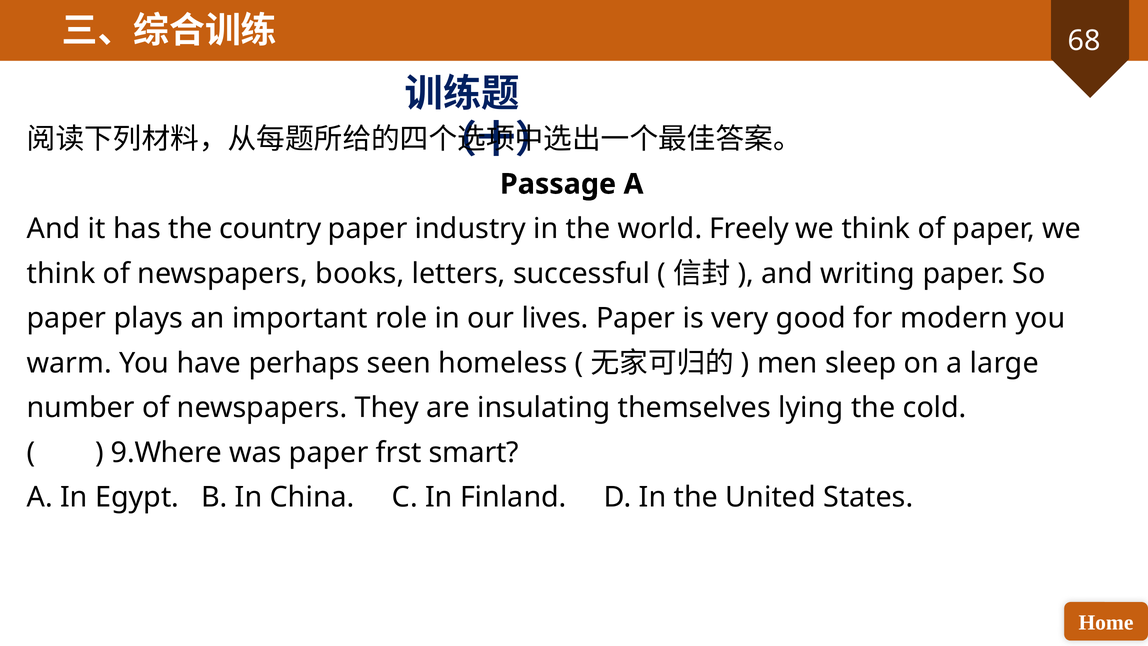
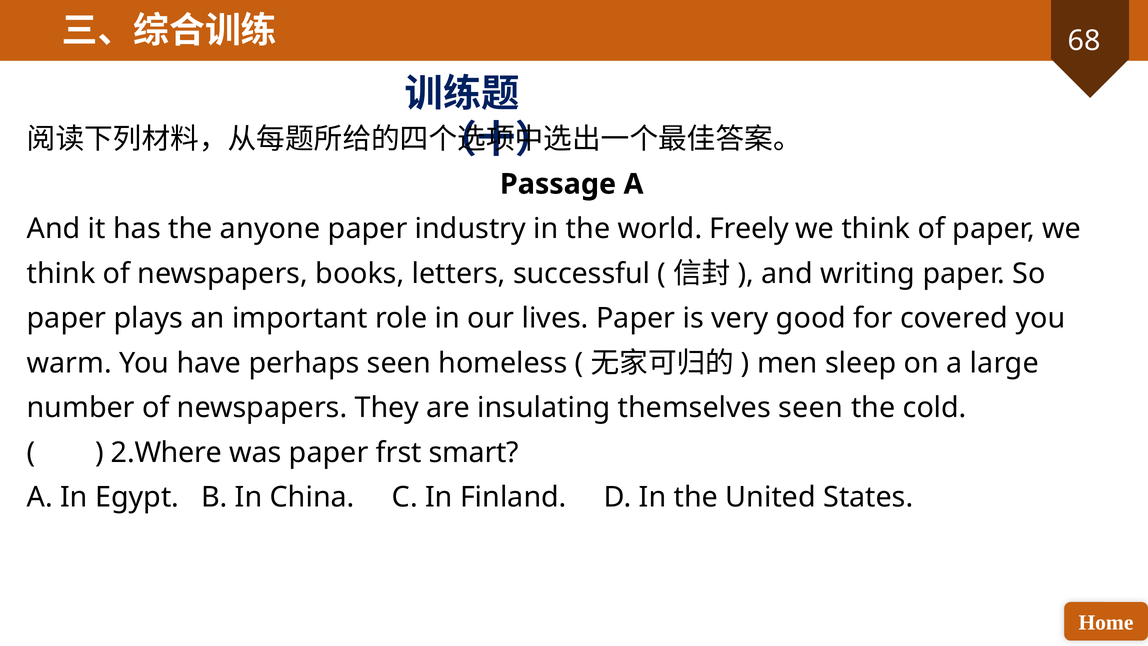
country: country -> anyone (270, 229)
modern: modern -> covered (954, 318)
themselves lying: lying -> seen (811, 408)
9.Where: 9.Where -> 2.Where (167, 453)
